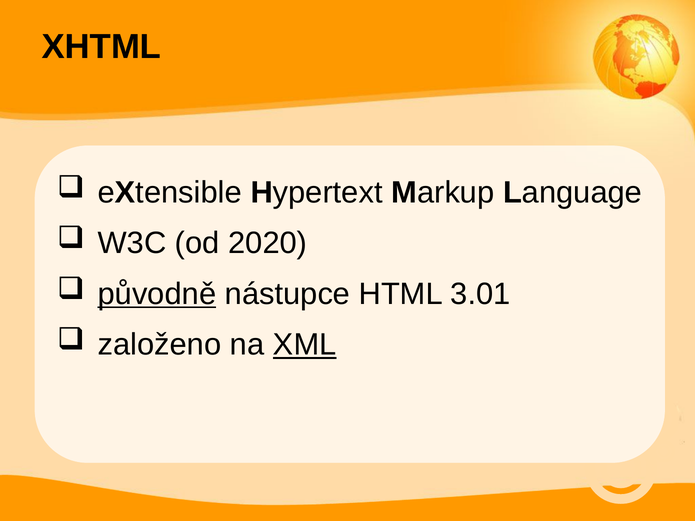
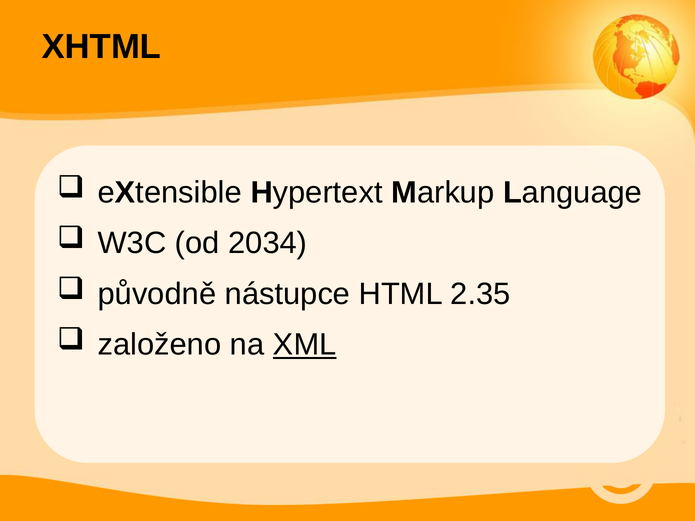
2020: 2020 -> 2034 (268, 243)
původně underline: present -> none (157, 294)
3.01: 3.01 -> 2.35 (480, 294)
